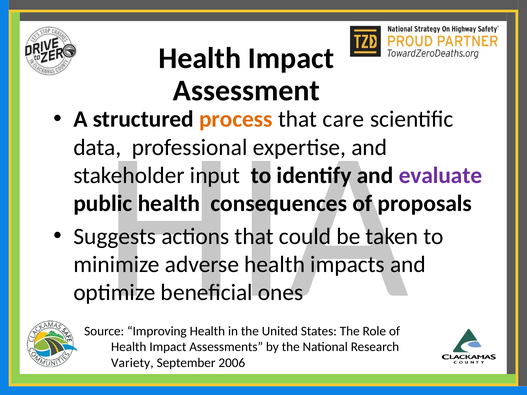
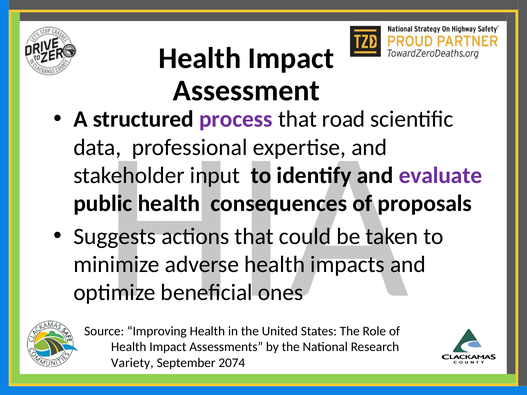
process colour: orange -> purple (236, 119)
care: care -> road (344, 119)
2006: 2006 -> 2074 (232, 363)
